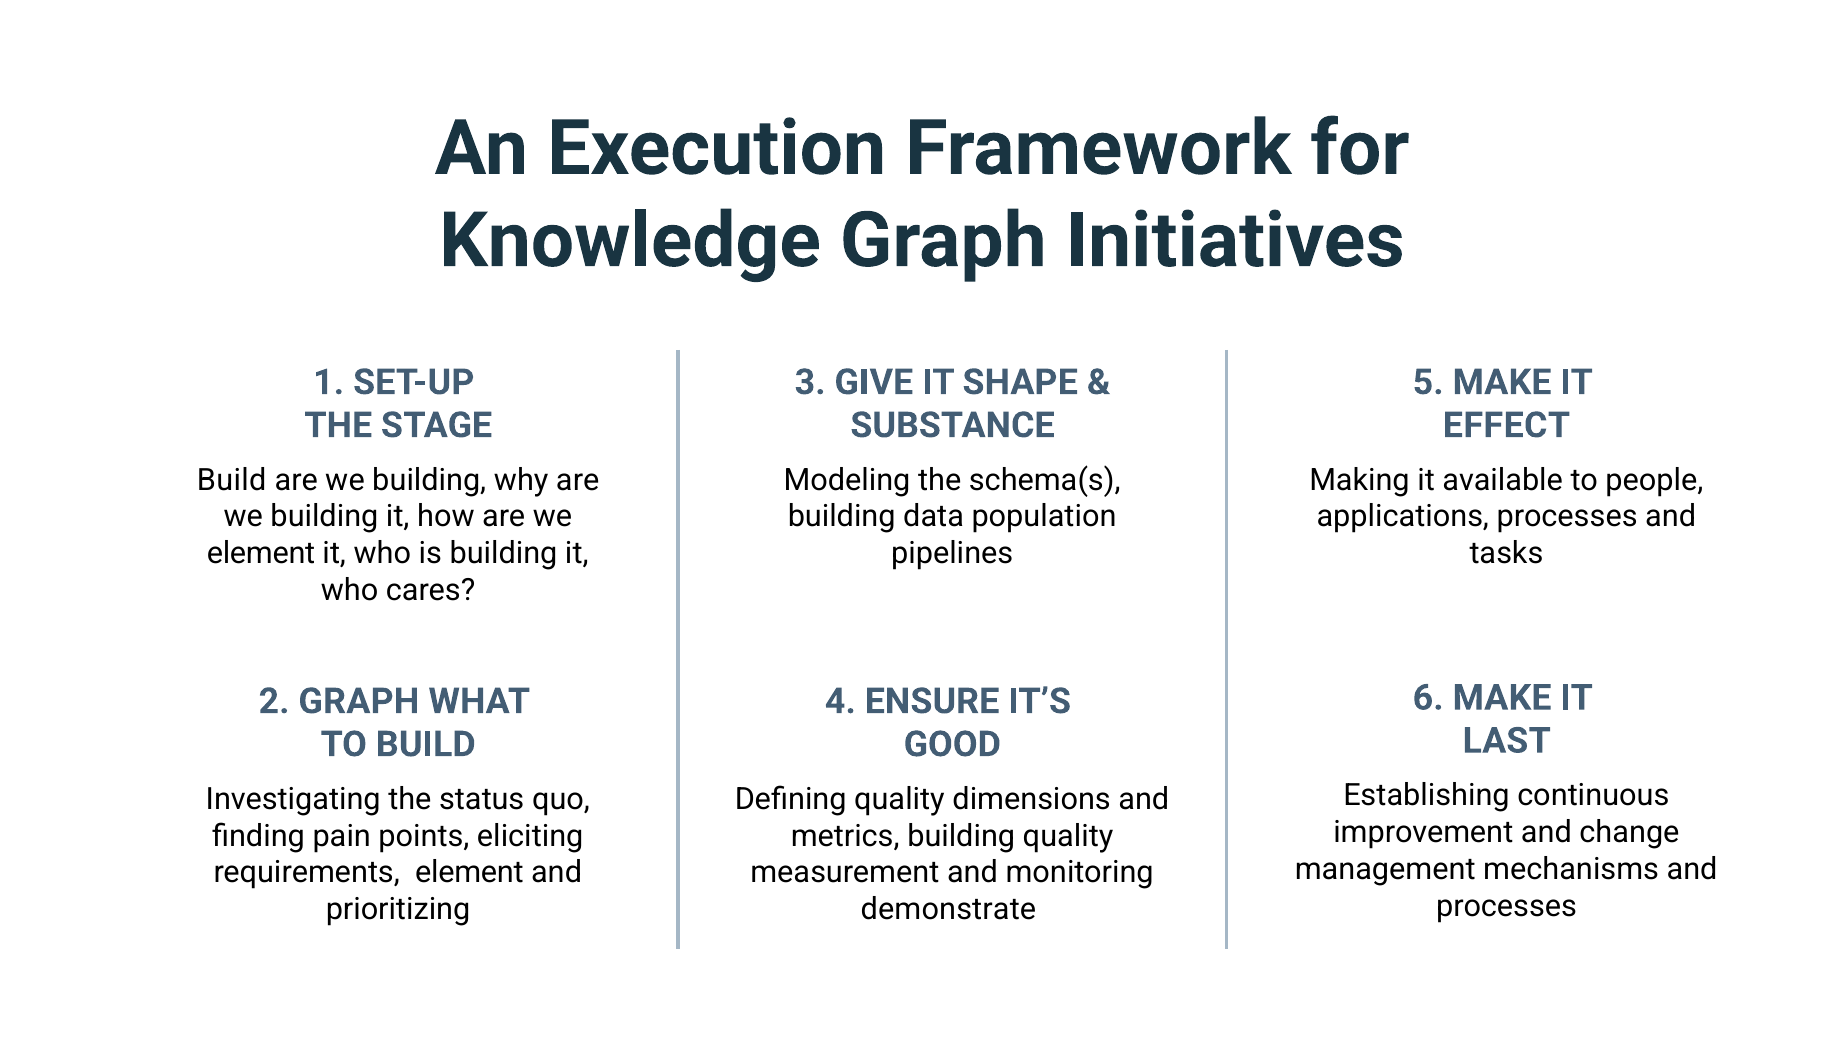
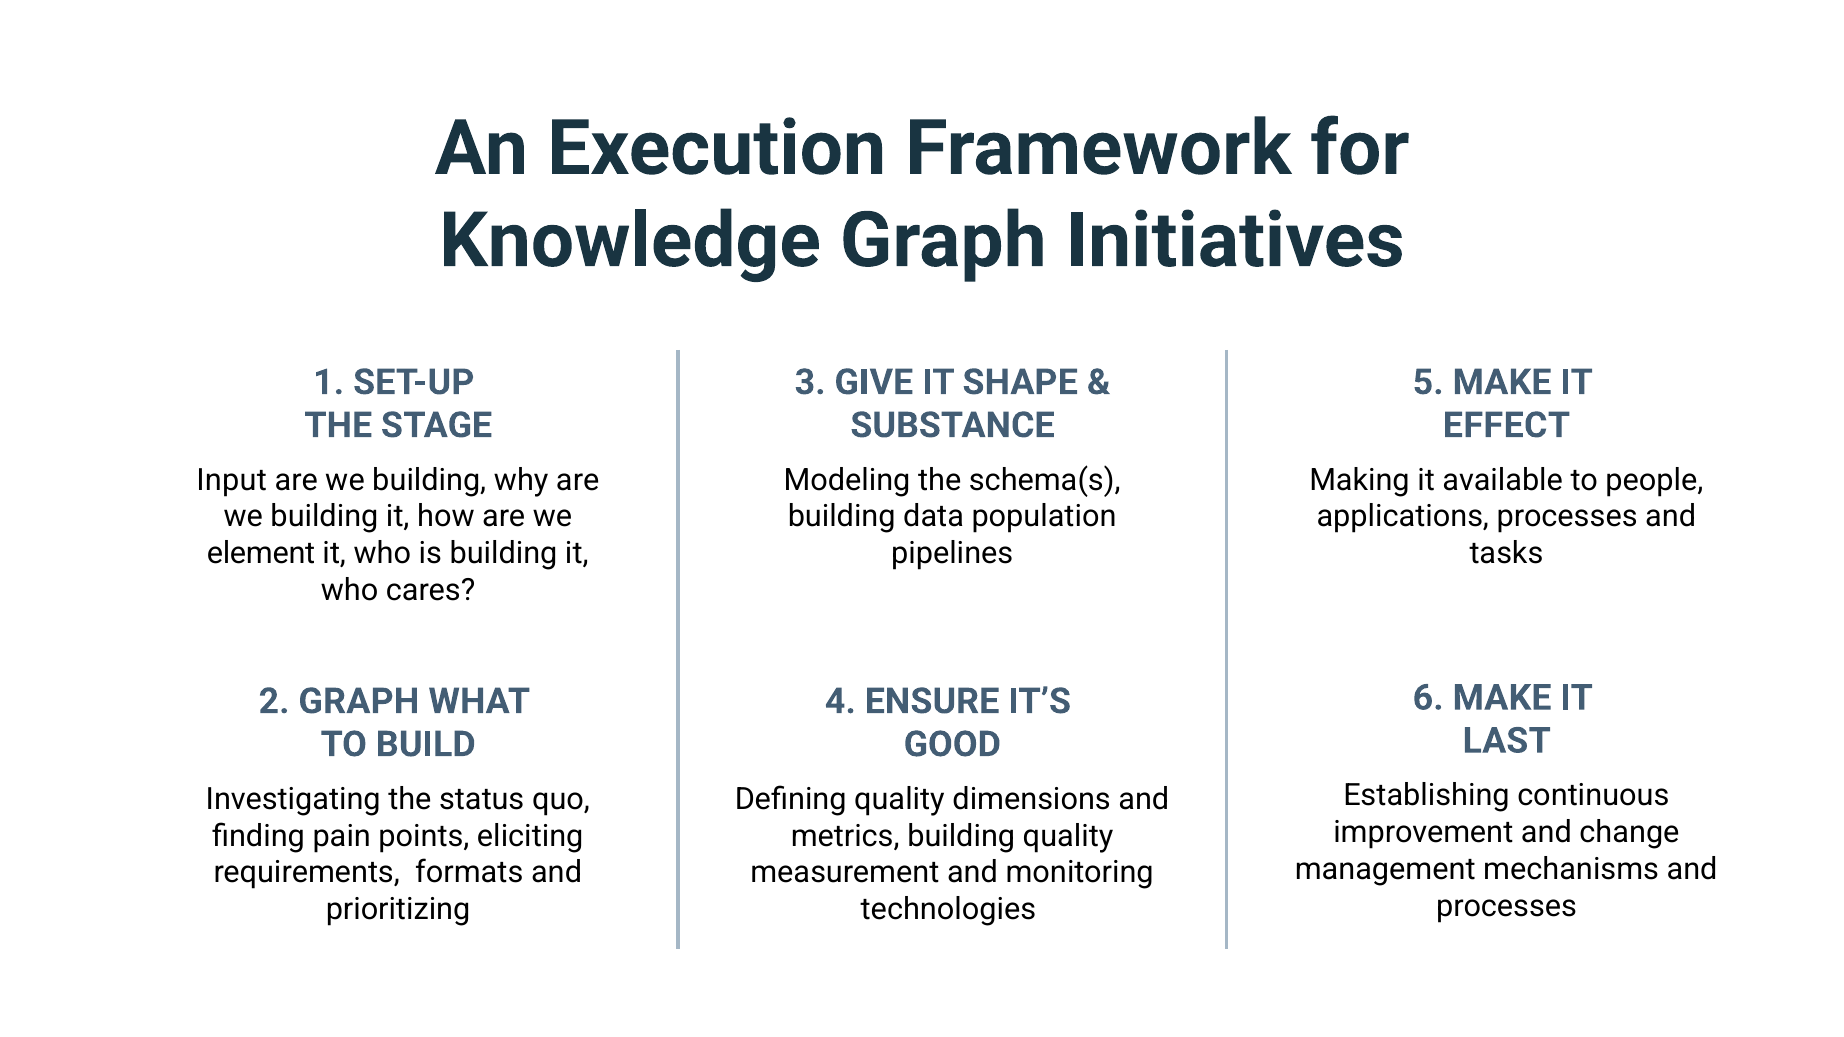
Build: Build -> Input (232, 480)
requirements element: element -> formats (469, 873)
demonstrate: demonstrate -> technologies (948, 910)
